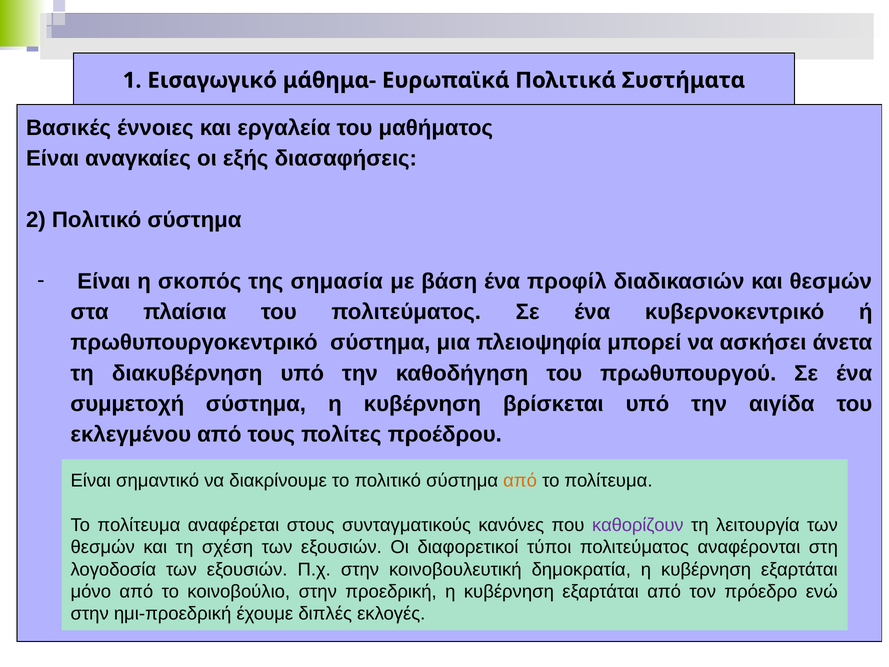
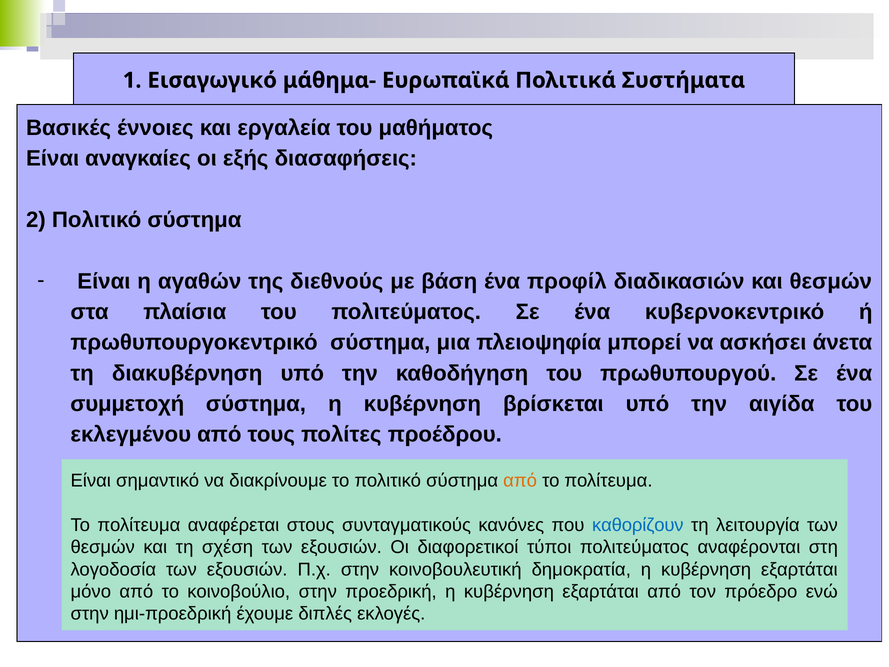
σκοπός: σκοπός -> αγαθών (200, 281)
σημασία: σημασία -> διεθνούς (337, 281)
καθορίζουν colour: purple -> blue (638, 525)
